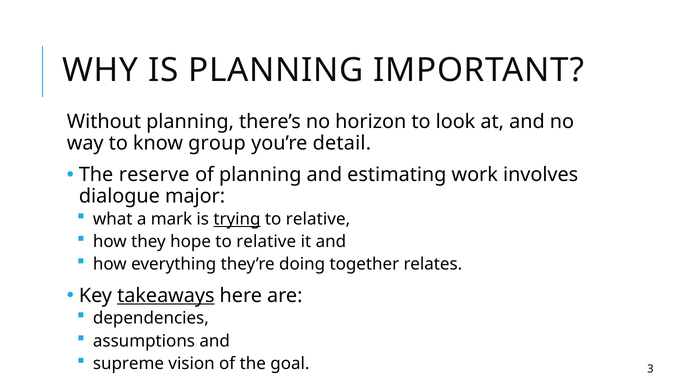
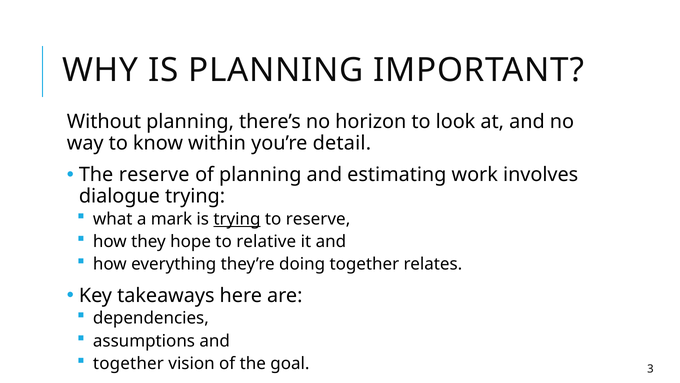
group: group -> within (217, 143)
dialogue major: major -> trying (195, 196)
relative: relative -> reserve (318, 219)
takeaways underline: present -> none (166, 295)
supreme: supreme -> together (128, 363)
